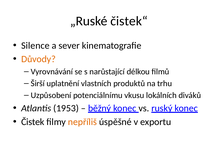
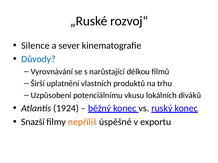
čistek“: čistek“ -> rozvoj“ (129, 21)
Důvody colour: orange -> blue (38, 59)
1953: 1953 -> 1924 (66, 109)
Čistek: Čistek -> Snazší (33, 122)
